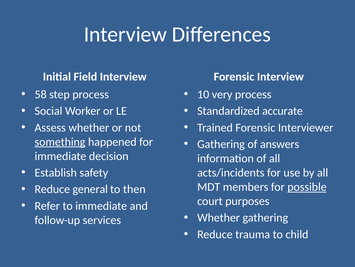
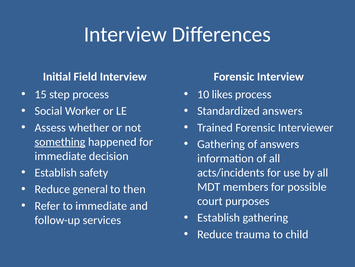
58: 58 -> 15 (41, 94)
very: very -> likes (222, 94)
Standardized accurate: accurate -> answers (282, 111)
possible underline: present -> none (307, 186)
Whether: Whether -> Establish (219, 217)
